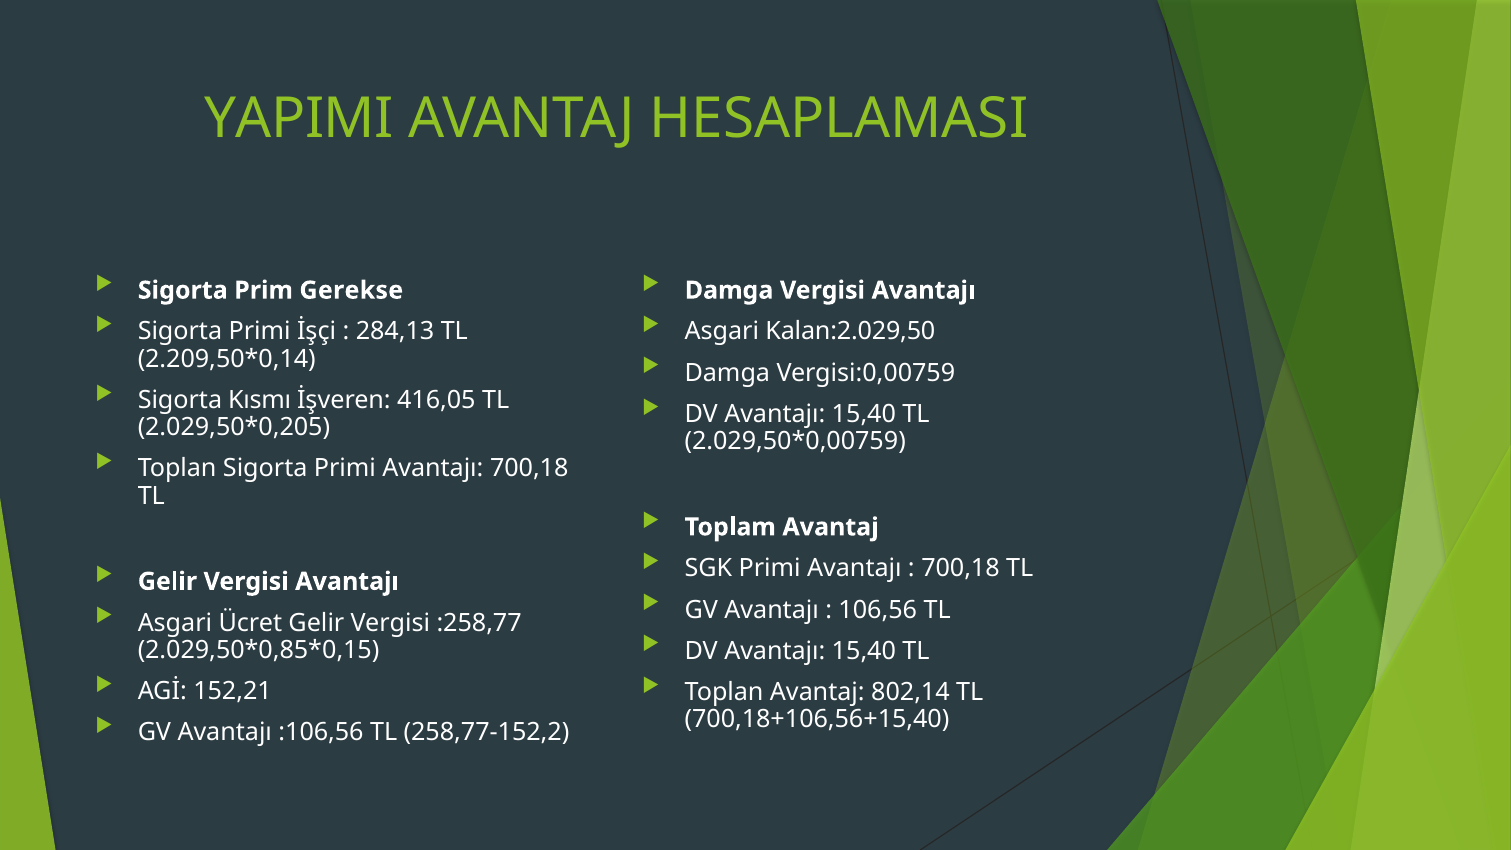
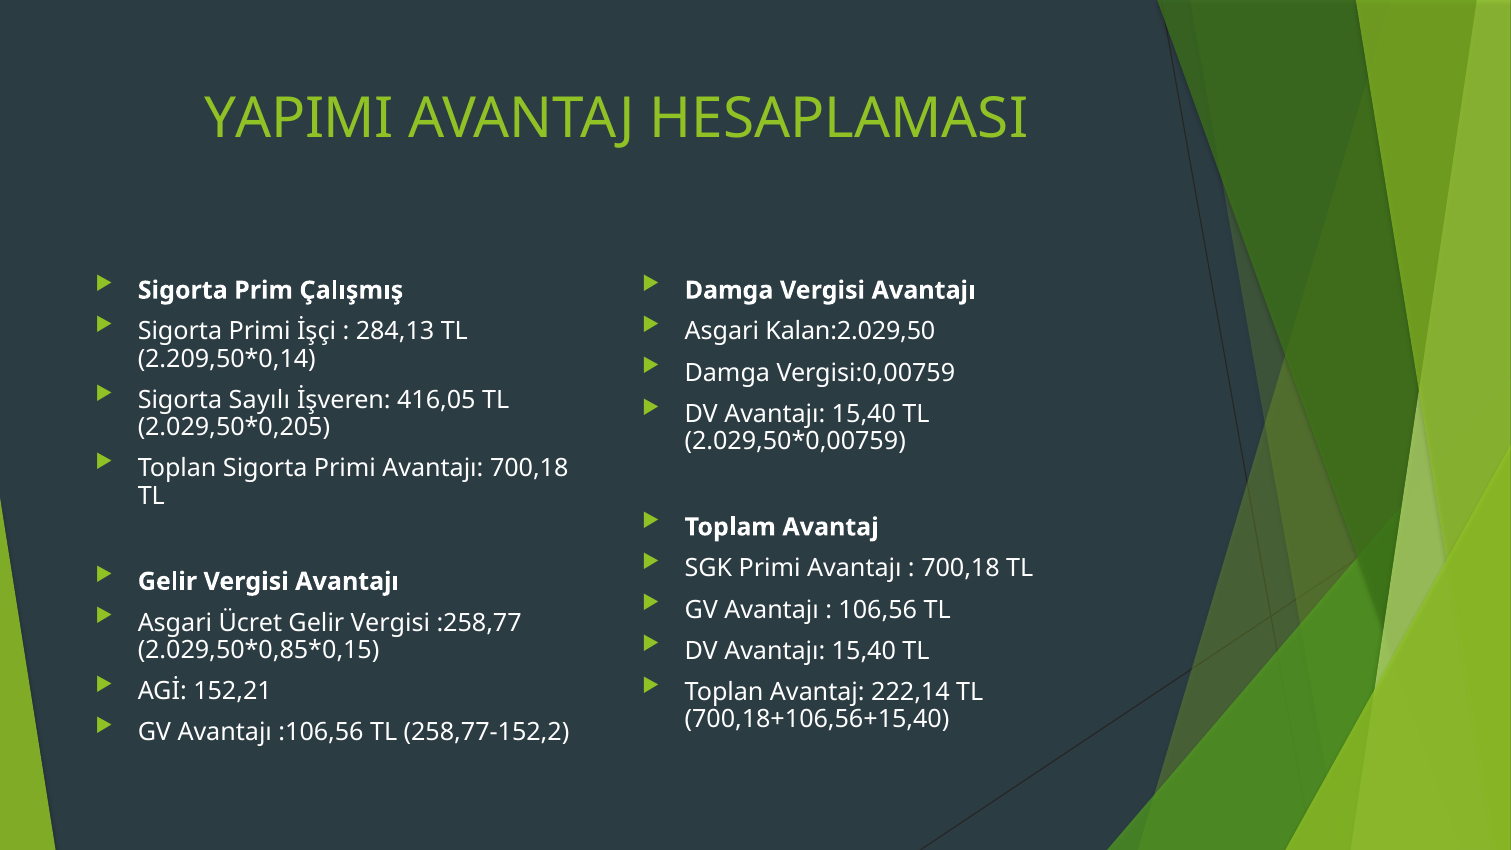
Gerekse: Gerekse -> Çalışmış (351, 290)
Kısmı: Kısmı -> Sayılı (259, 400)
802,14: 802,14 -> 222,14 (910, 692)
